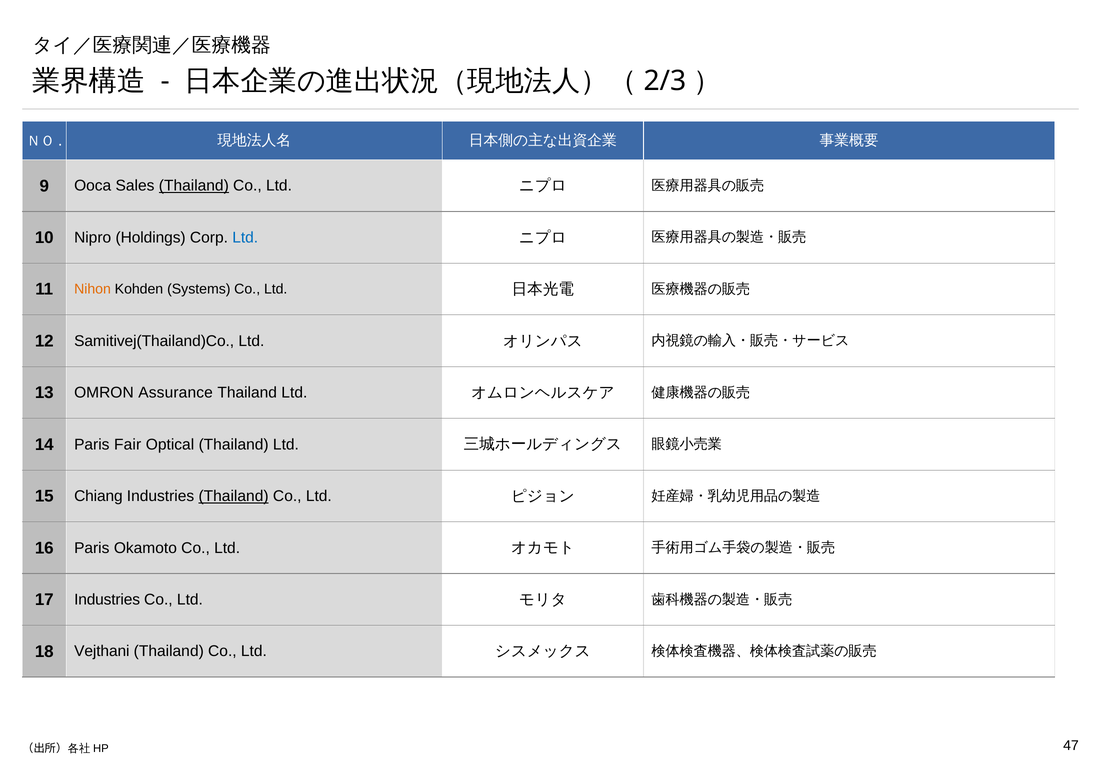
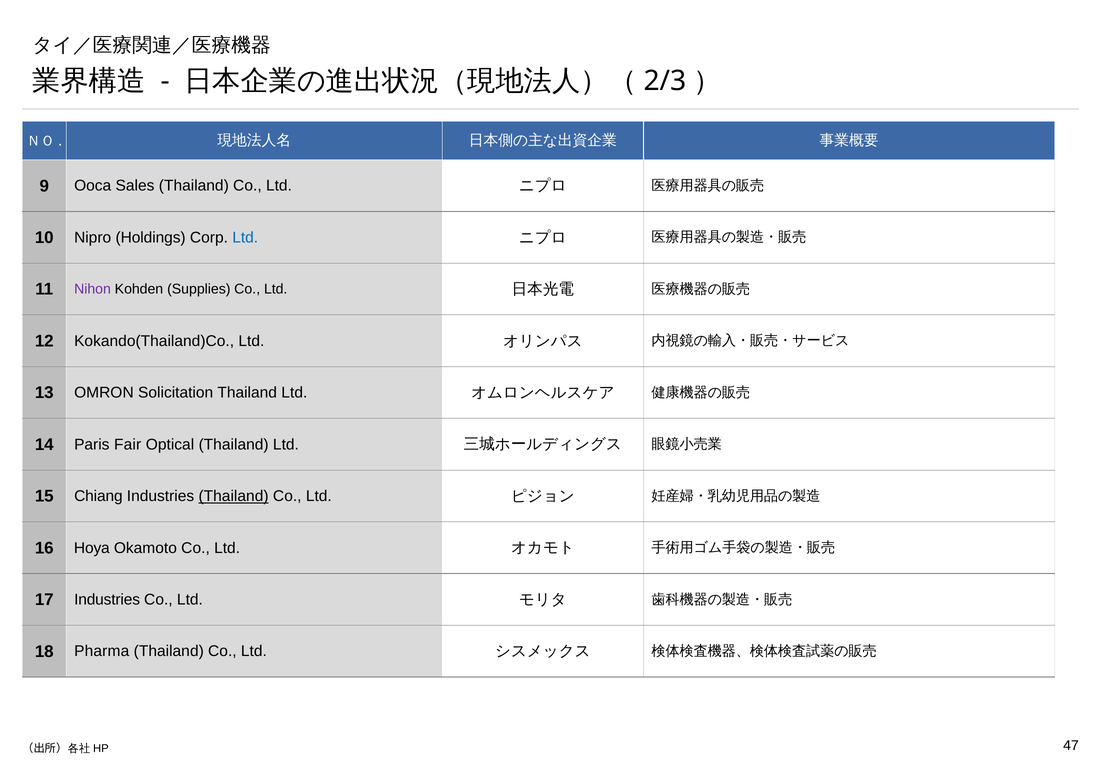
Thailand underline: present -> none (194, 186)
Nihon colour: orange -> purple (93, 289)
Systems: Systems -> Supplies (199, 289)
Samitivej(Thailand)Co: Samitivej(Thailand)Co -> Kokando(Thailand)Co (154, 341)
Assurance: Assurance -> Solicitation (176, 393)
16 Paris: Paris -> Hoya (92, 548)
Vejthani: Vejthani -> Pharma (102, 652)
